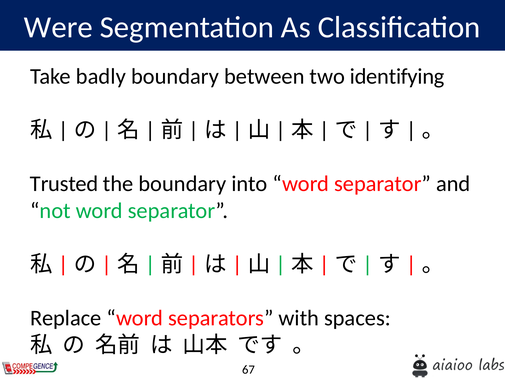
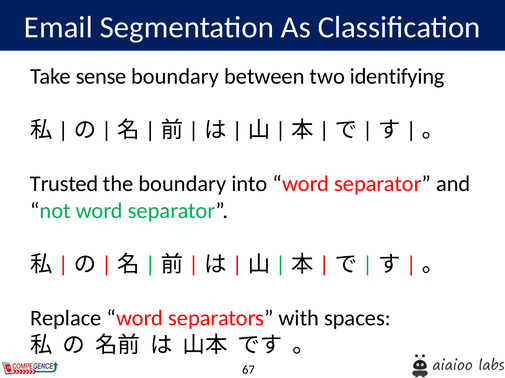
Were: Were -> Email (58, 28)
badly: badly -> sense (101, 76)
